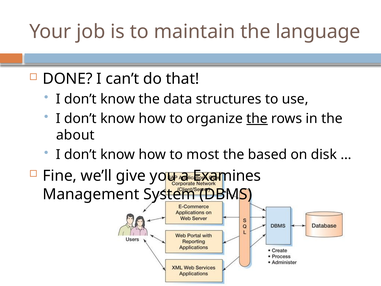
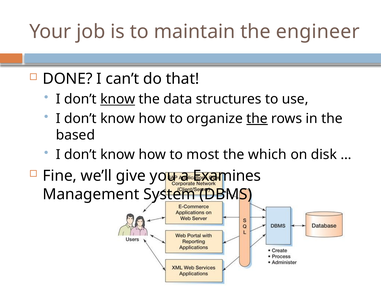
language: language -> engineer (318, 32)
know underline: none -> present (118, 99)
about: about -> based (75, 135)
based: based -> which (267, 154)
